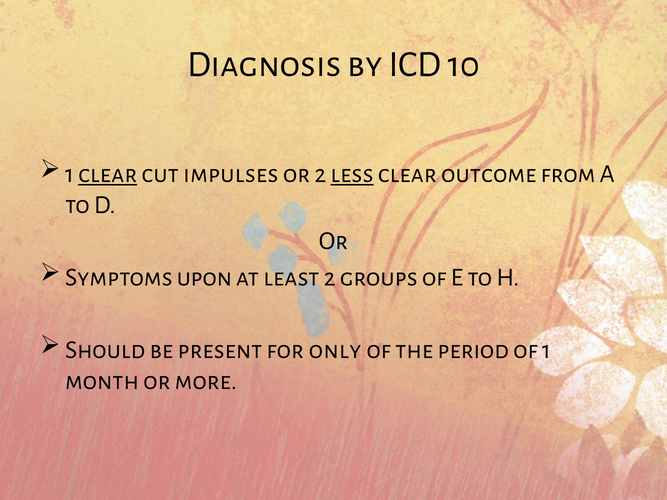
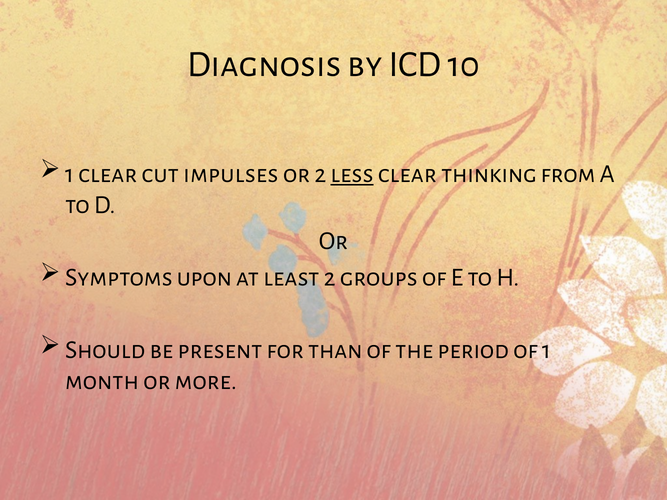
clear underline: present -> none (108, 174)
outcome: outcome -> thinking (489, 174)
only: only -> than (335, 350)
